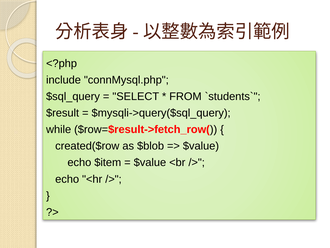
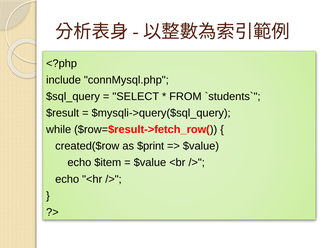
$blob: $blob -> $print (151, 146)
